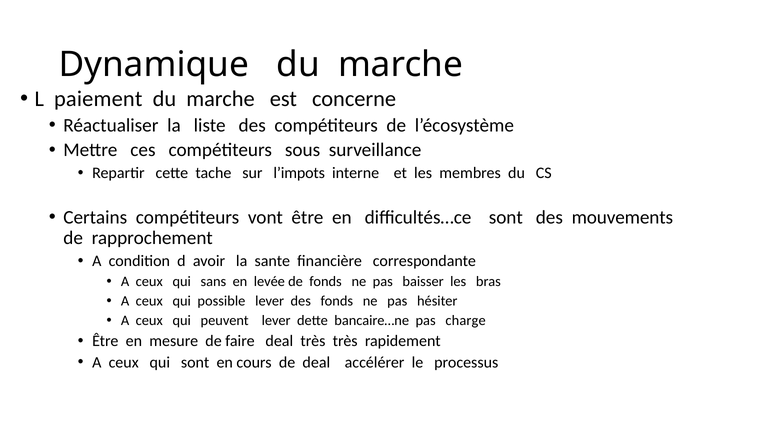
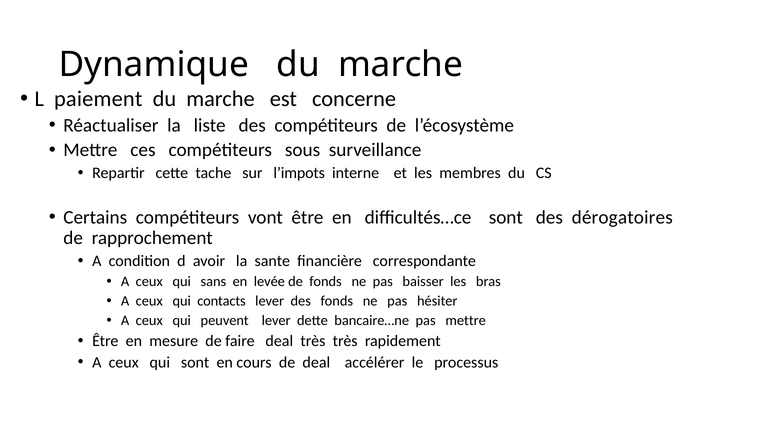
mouvements: mouvements -> dérogatoires (622, 217)
possible: possible -> contacts (221, 301)
pas charge: charge -> mettre (466, 321)
